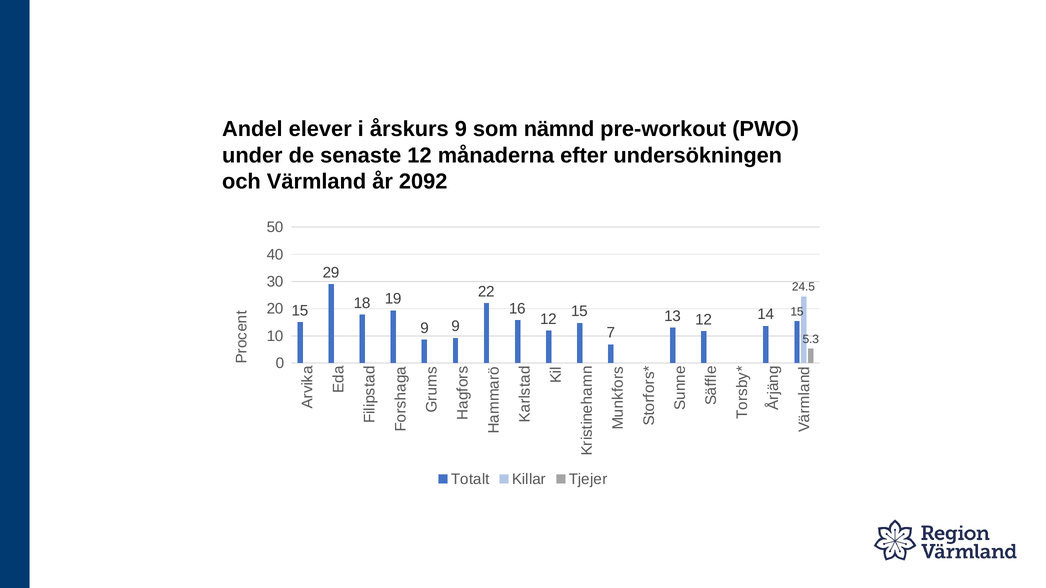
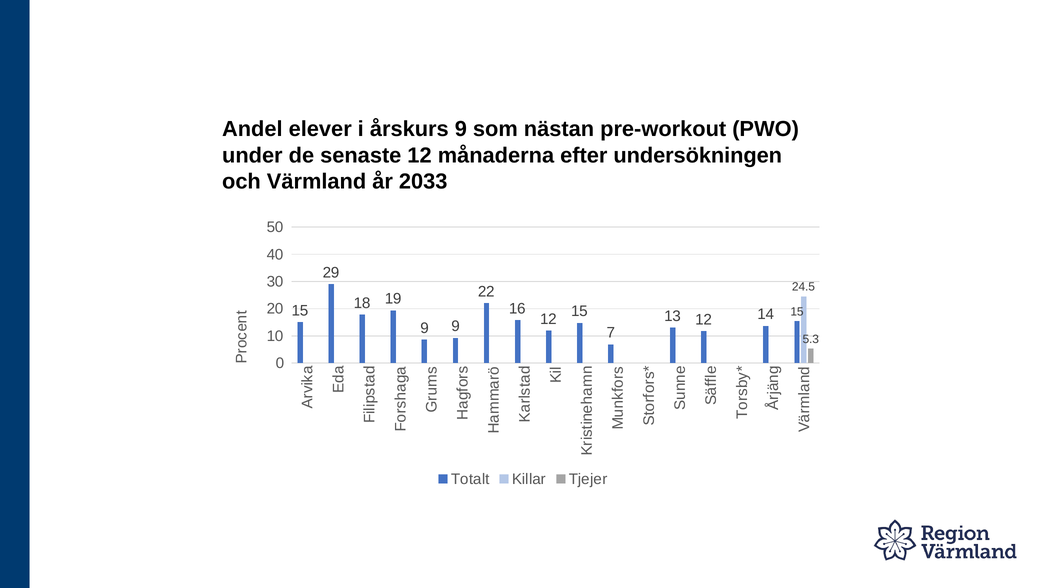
nämnd: nämnd -> nästan (559, 129)
2092: 2092 -> 2033 (423, 182)
